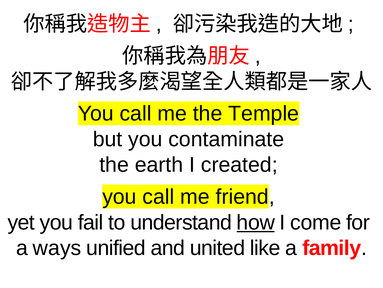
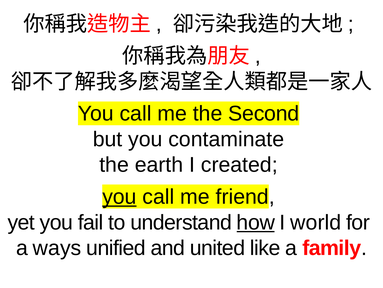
Temple: Temple -> Second (264, 113)
you underline: none -> present (119, 196)
come: come -> world (316, 222)
